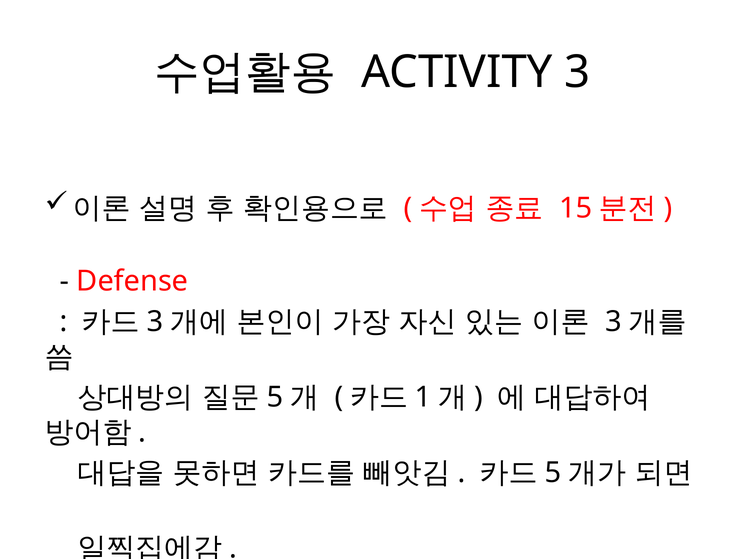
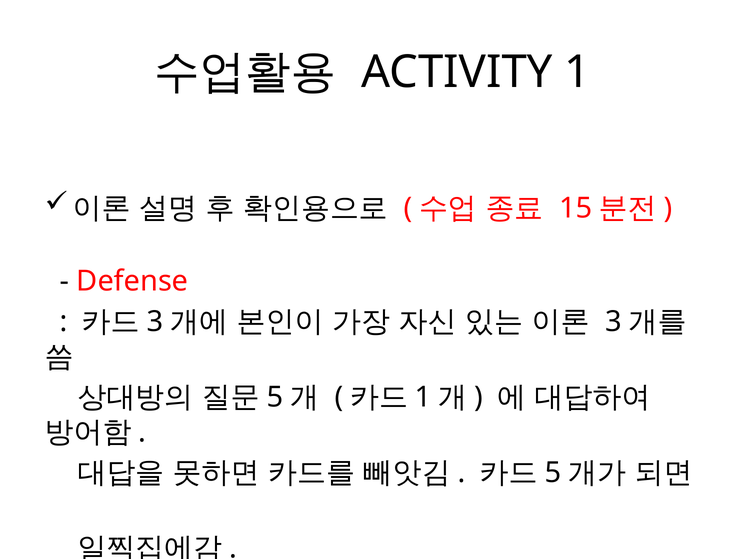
ACTIVITY 3: 3 -> 1 (577, 72)
